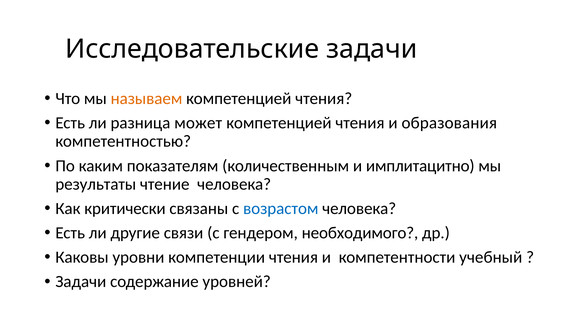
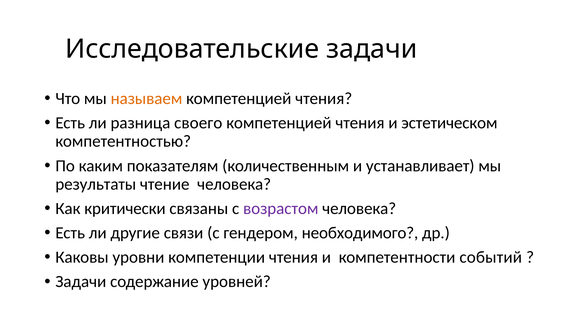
может: может -> своего (198, 123)
образования: образования -> эстетическом (449, 123)
имплитацитно: имплитацитно -> устанавливает (420, 166)
возрастом colour: blue -> purple (281, 208)
учебный: учебный -> событий (491, 257)
